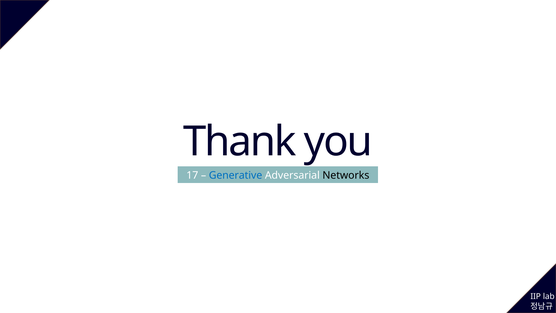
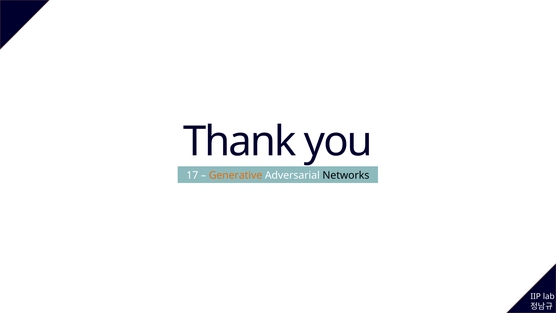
Generative colour: blue -> orange (236, 175)
